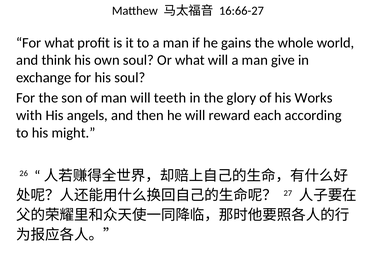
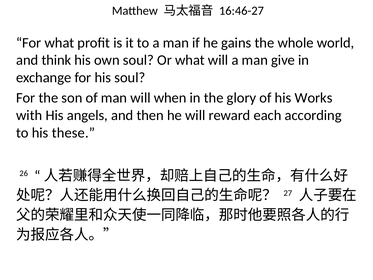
16:66-27: 16:66-27 -> 16:46-27 (241, 11)
teeth: teeth -> when (170, 98)
might: might -> these (73, 133)
